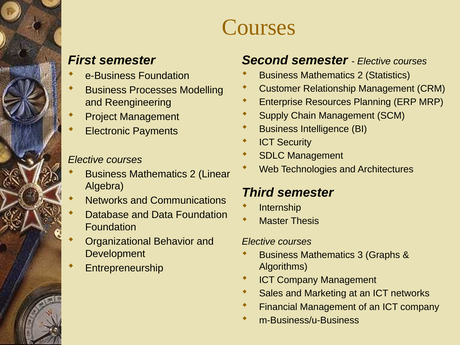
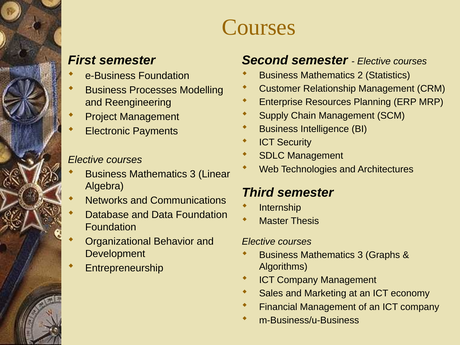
2: 2 -> 3 (193, 174)
ICT networks: networks -> economy (410, 293)
